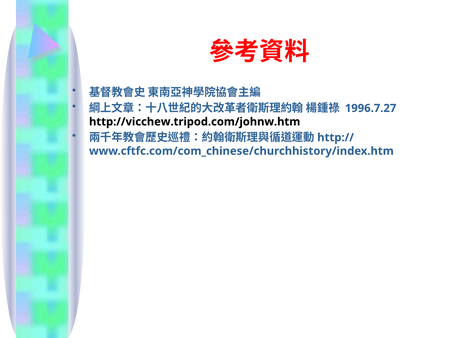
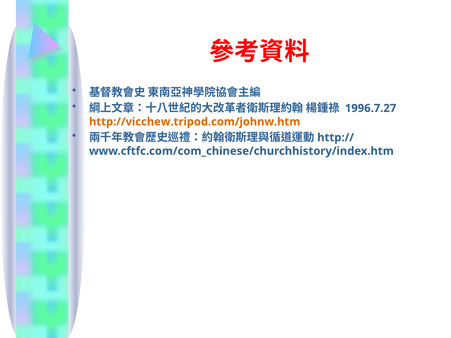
http://vicchew.tripod.com/johnw.htm colour: black -> orange (195, 122)
